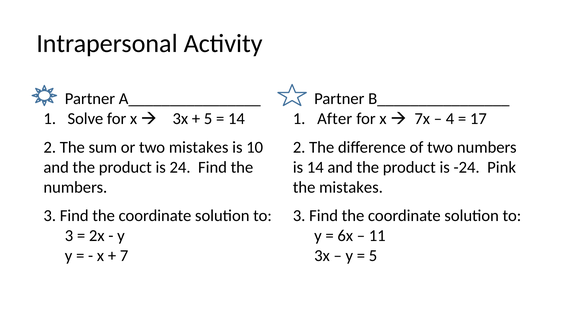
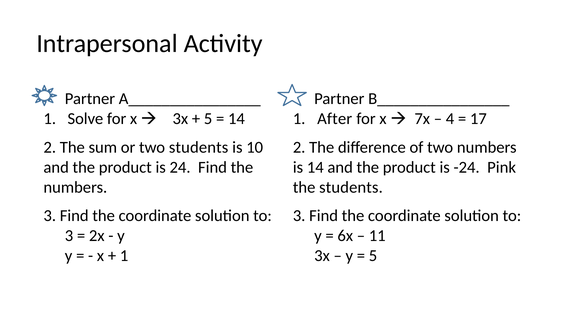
two mistakes: mistakes -> students (199, 147)
the mistakes: mistakes -> students (351, 187)
7: 7 -> 1 (124, 255)
